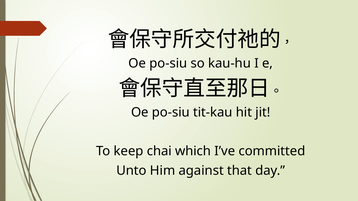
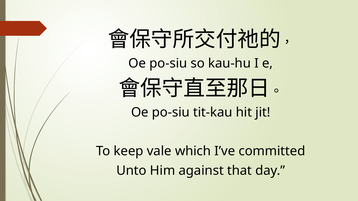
chai: chai -> vale (159, 151)
